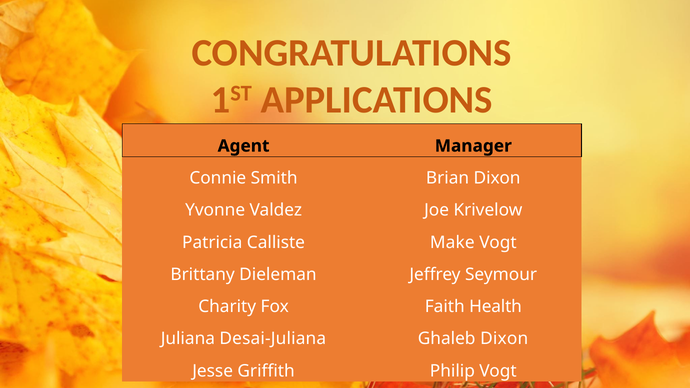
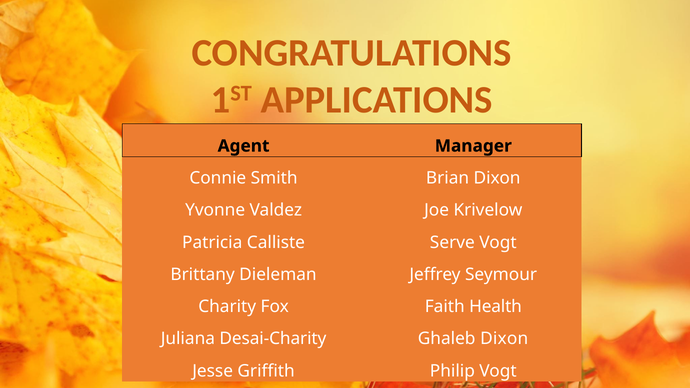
Make: Make -> Serve (452, 242)
Desai-Juliana: Desai-Juliana -> Desai-Charity (273, 339)
